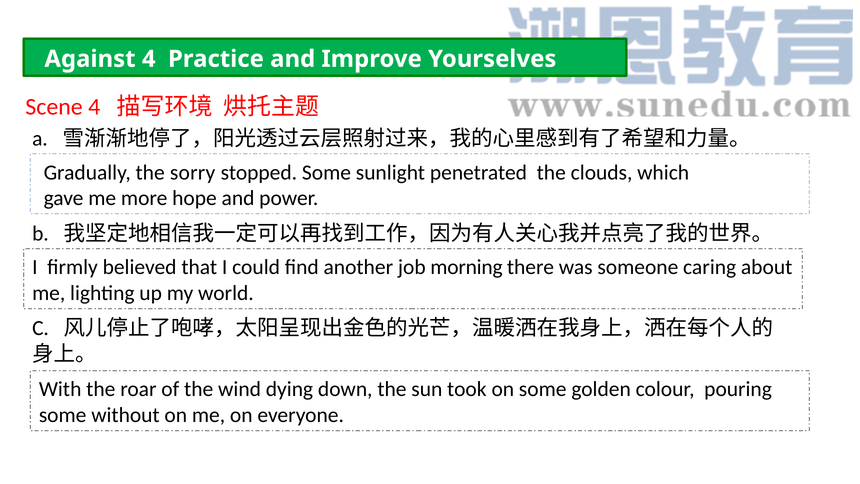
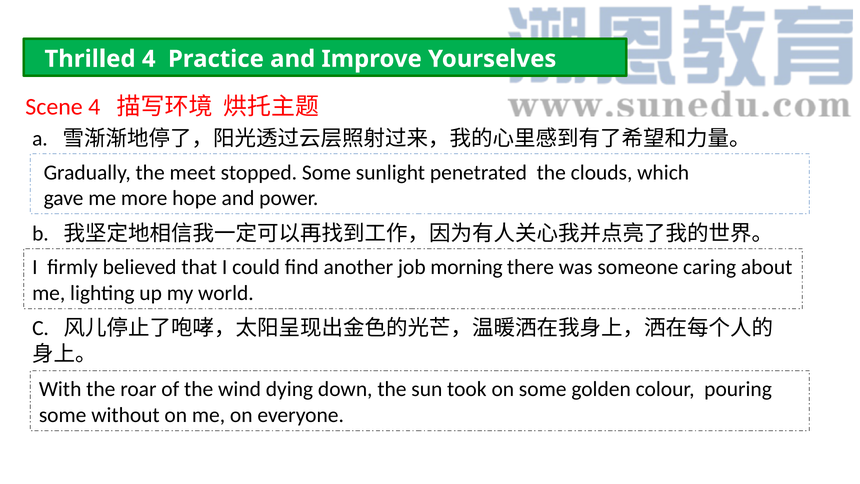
Against: Against -> Thrilled (90, 59)
sorry: sorry -> meet (193, 172)
